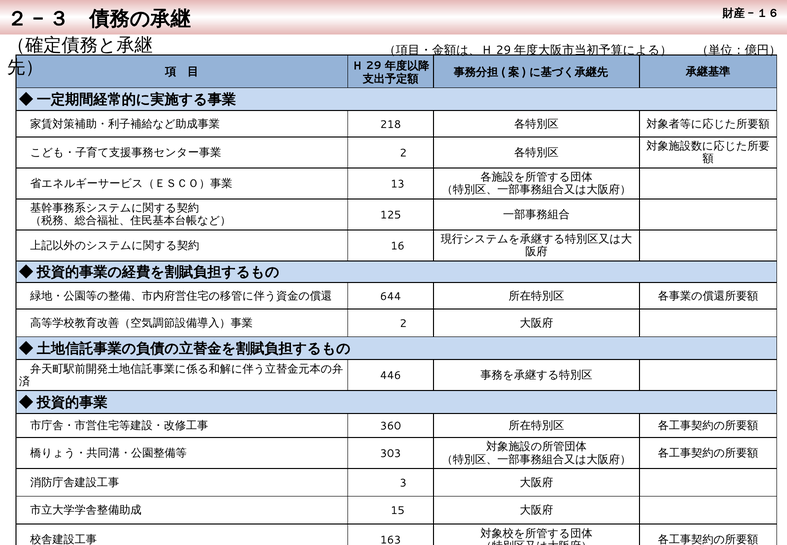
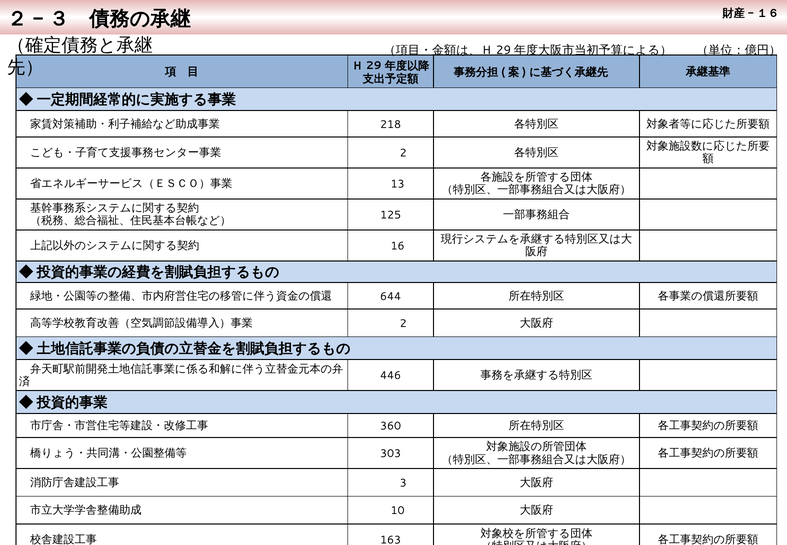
15: 15 -> 10 (398, 511)
